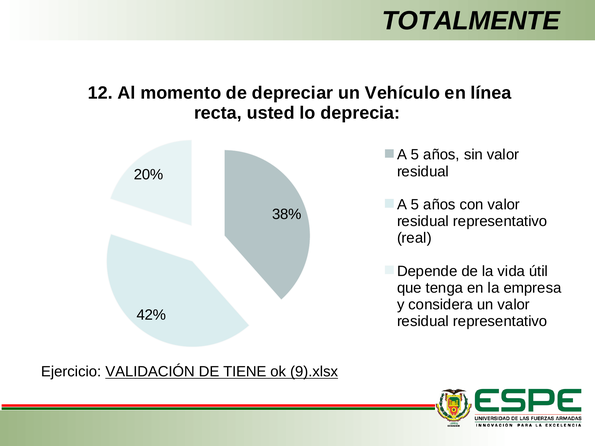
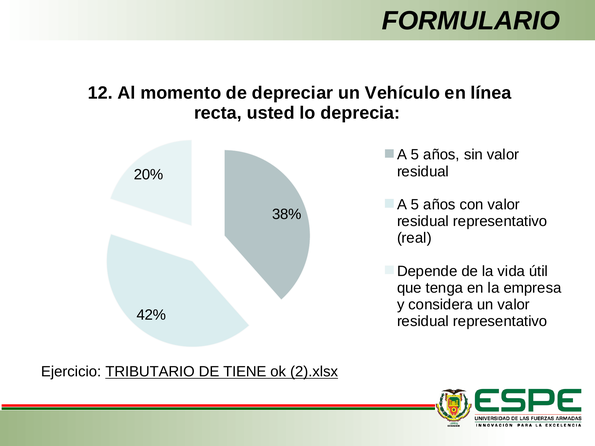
TOTALMENTE: TOTALMENTE -> FORMULARIO (471, 21)
VALIDACIÓN: VALIDACIÓN -> TRIBUTARIO (150, 372)
9).xlsx: 9).xlsx -> 2).xlsx (314, 372)
